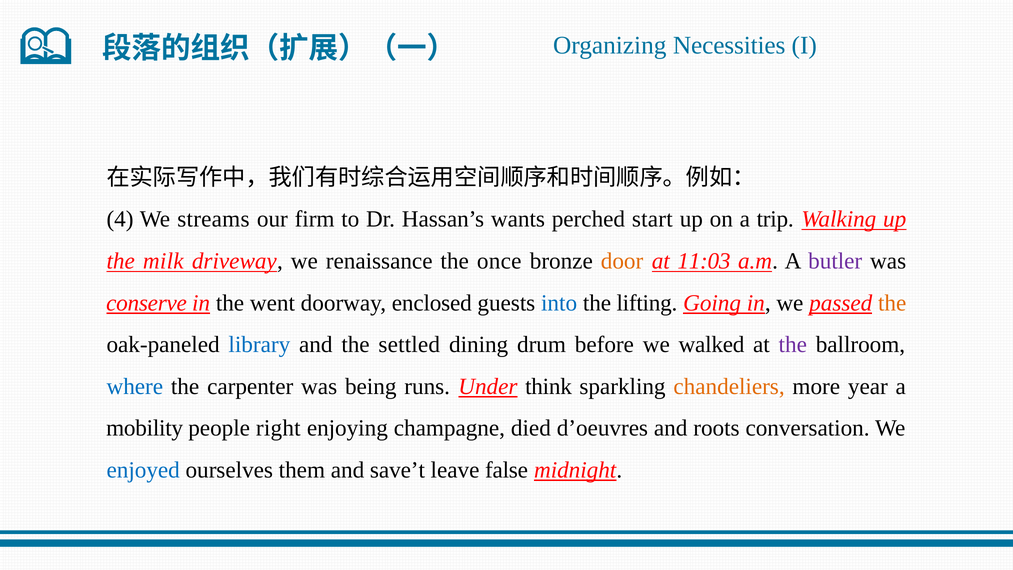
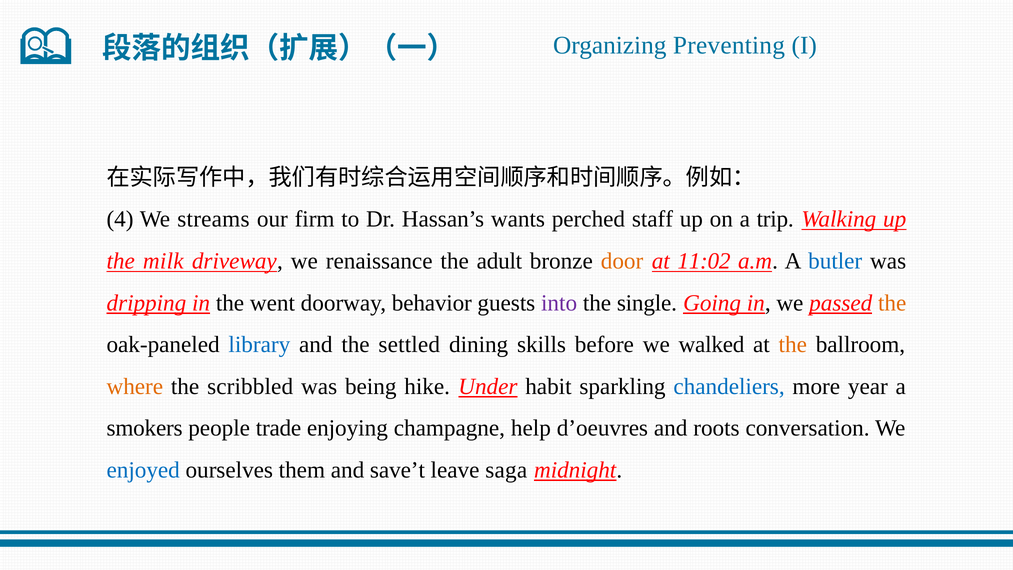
Necessities: Necessities -> Preventing (729, 45)
start: start -> staff (652, 219)
once: once -> adult (499, 261)
11:03: 11:03 -> 11:02 (704, 261)
butler colour: purple -> blue (835, 261)
conserve: conserve -> dripping (146, 303)
enclosed: enclosed -> behavior (432, 303)
into colour: blue -> purple (559, 303)
lifting: lifting -> single (647, 303)
drum: drum -> skills (541, 345)
the colour: purple -> orange (793, 345)
where colour: blue -> orange (135, 386)
carpenter: carpenter -> scribbled (250, 386)
runs: runs -> hike (427, 386)
think: think -> habit (548, 386)
chandeliers colour: orange -> blue (729, 386)
mobility: mobility -> smokers (145, 428)
right: right -> trade (279, 428)
died: died -> help (531, 428)
false: false -> saga (506, 470)
